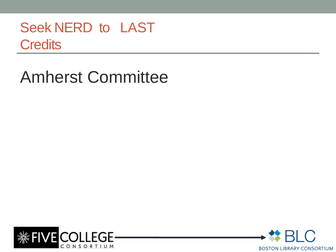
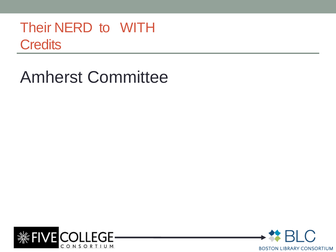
Seek: Seek -> Their (36, 28)
LAST: LAST -> WITH (138, 28)
